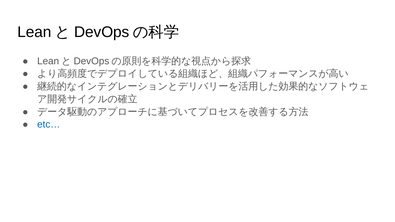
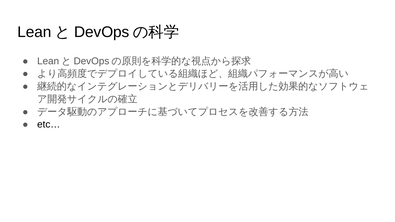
etc… colour: blue -> black (49, 125)
